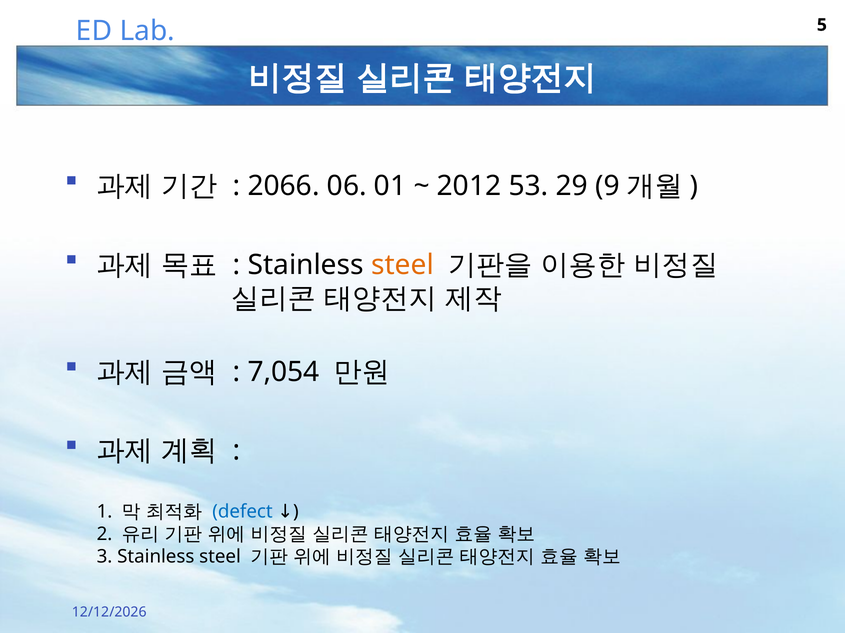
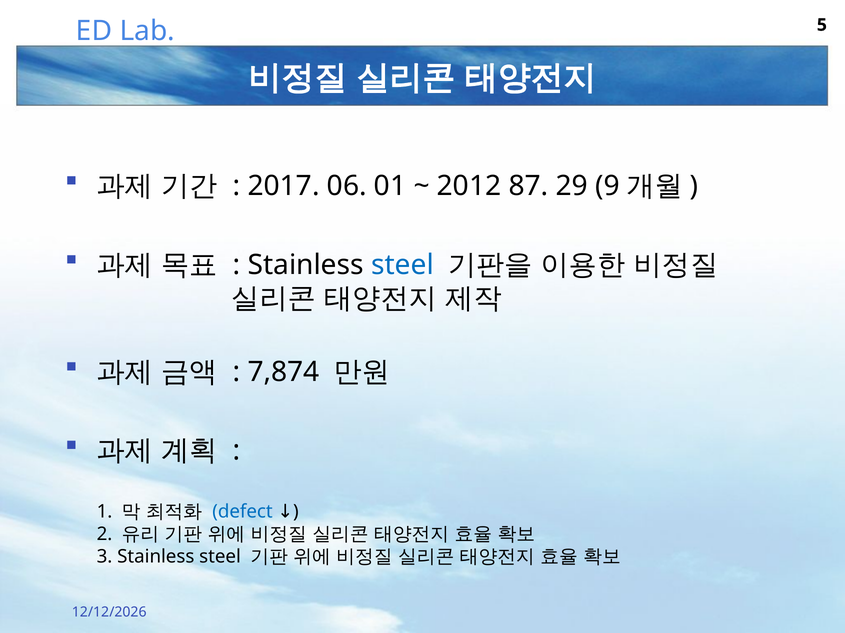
2066: 2066 -> 2017 (284, 186)
53: 53 -> 87 (528, 186)
steel colour: orange -> blue (403, 265)
7,054: 7,054 -> 7,874 (284, 372)
